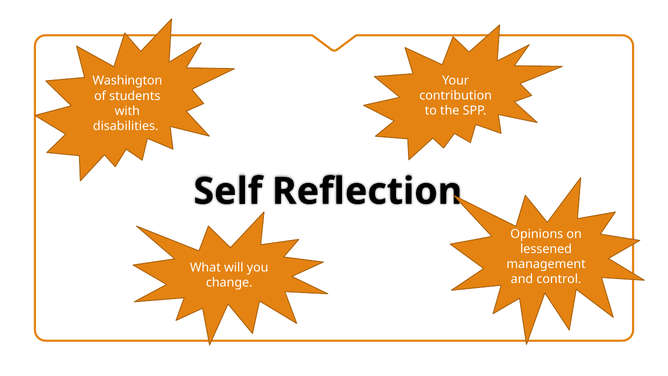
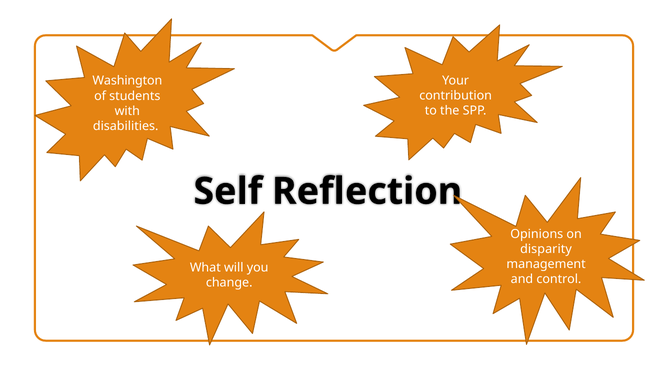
lessened: lessened -> disparity (546, 249)
